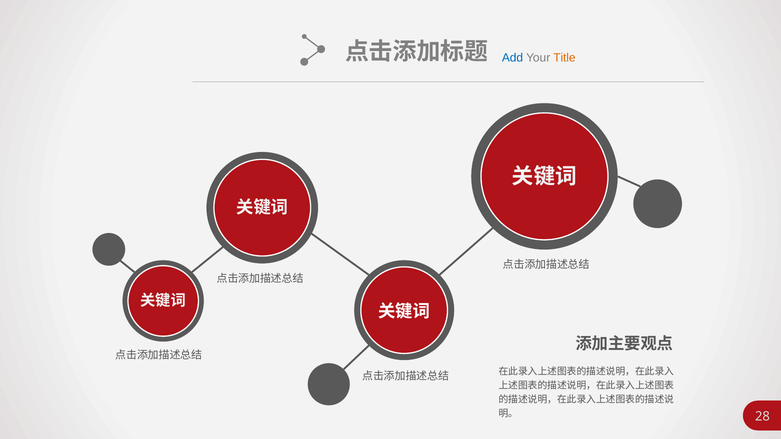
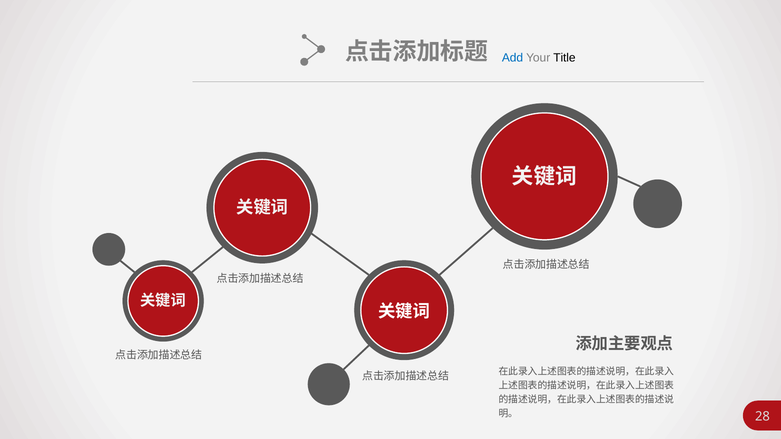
Title colour: orange -> black (564, 58)
